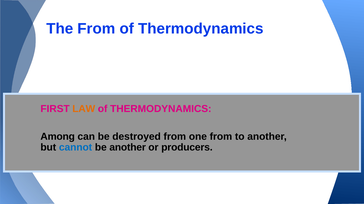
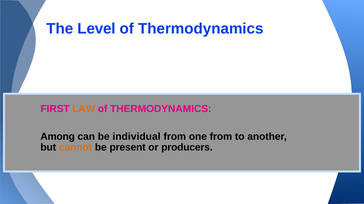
The From: From -> Level (97, 29)
destroyed: destroyed -> individual (137, 137)
cannot colour: blue -> orange (76, 148)
be another: another -> present (128, 148)
